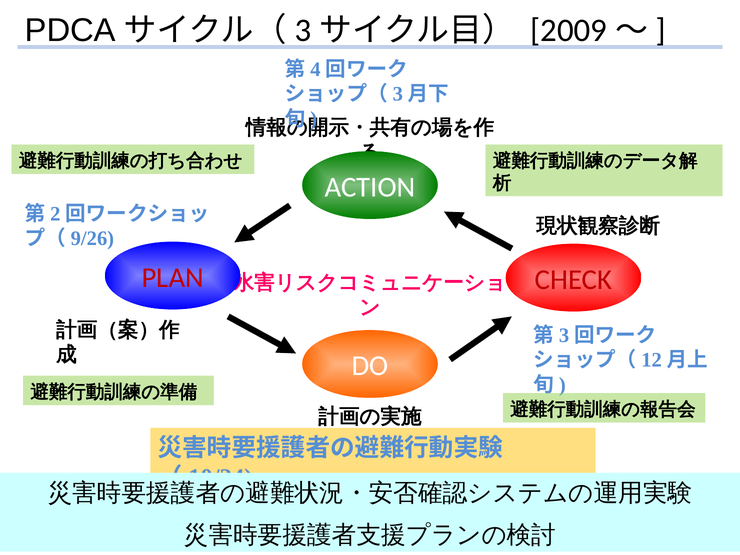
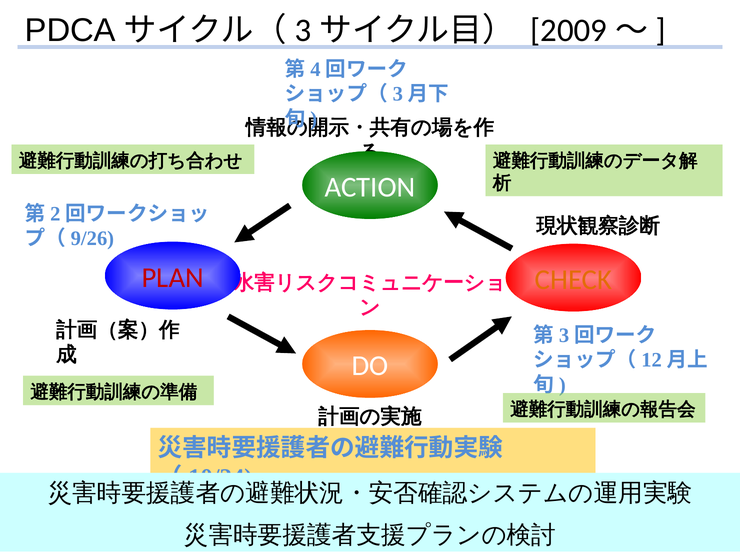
CHECK colour: red -> orange (574, 280)
